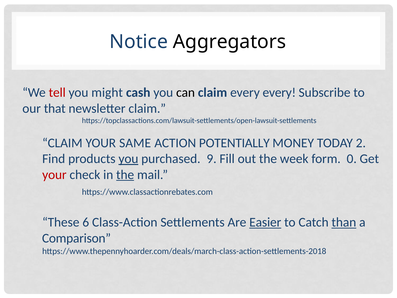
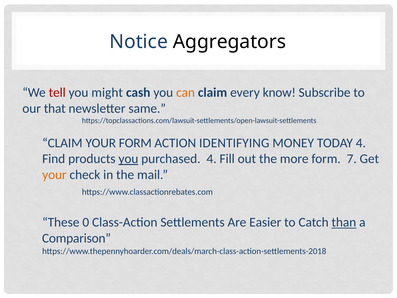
can colour: black -> orange (186, 92)
every every: every -> know (279, 92)
newsletter claim: claim -> same (147, 108)
YOUR SAME: SAME -> FORM (135, 143)
POTENTIALLY: POTENTIALLY -> IDENTIFYING (234, 143)
TODAY 2: 2 -> 4 (361, 143)
purchased 9: 9 -> 4 (212, 159)
week: week -> more (294, 159)
0: 0 -> 7 (352, 159)
your colour: red -> orange (54, 175)
the underline: present -> none (125, 175)
6: 6 -> 0 (86, 222)
Easier underline: present -> none (265, 222)
